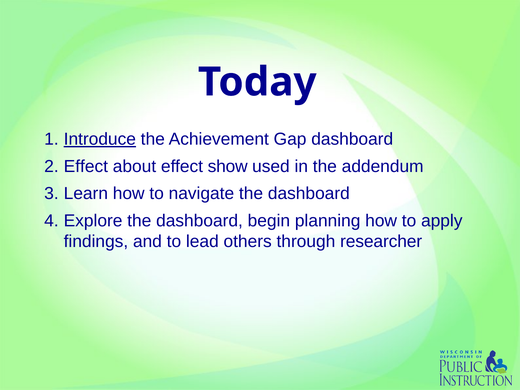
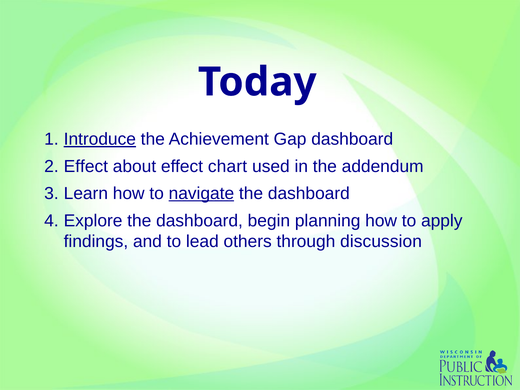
show: show -> chart (227, 166)
navigate underline: none -> present (201, 193)
researcher: researcher -> discussion (381, 241)
